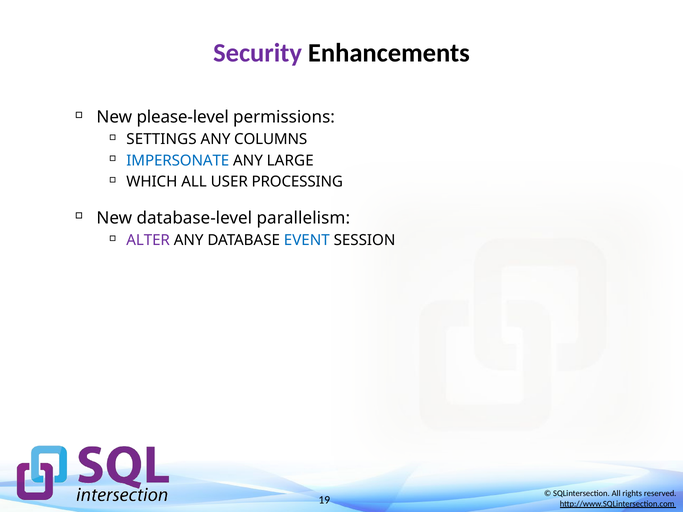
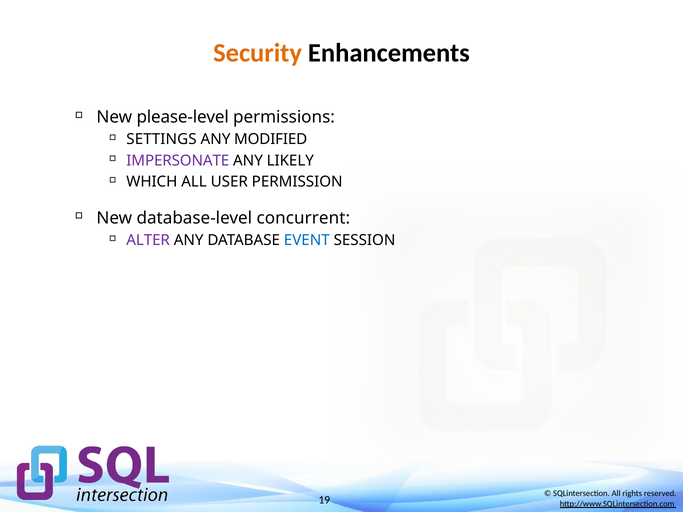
Security colour: purple -> orange (258, 53)
COLUMNS: COLUMNS -> MODIFIED (271, 140)
IMPERSONATE colour: blue -> purple (178, 161)
LARGE: LARGE -> LIKELY (290, 161)
PROCESSING: PROCESSING -> PERMISSION (297, 182)
parallelism: parallelism -> concurrent (303, 218)
